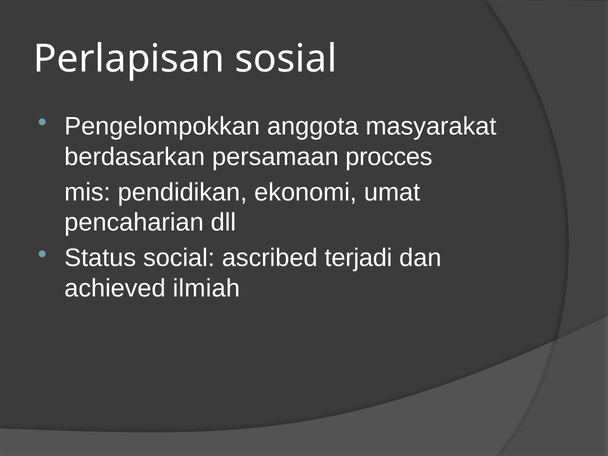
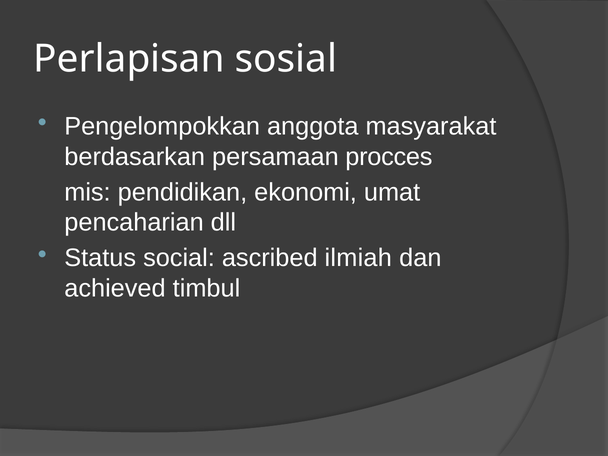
terjadi: terjadi -> ilmiah (358, 258)
ilmiah: ilmiah -> timbul (207, 289)
